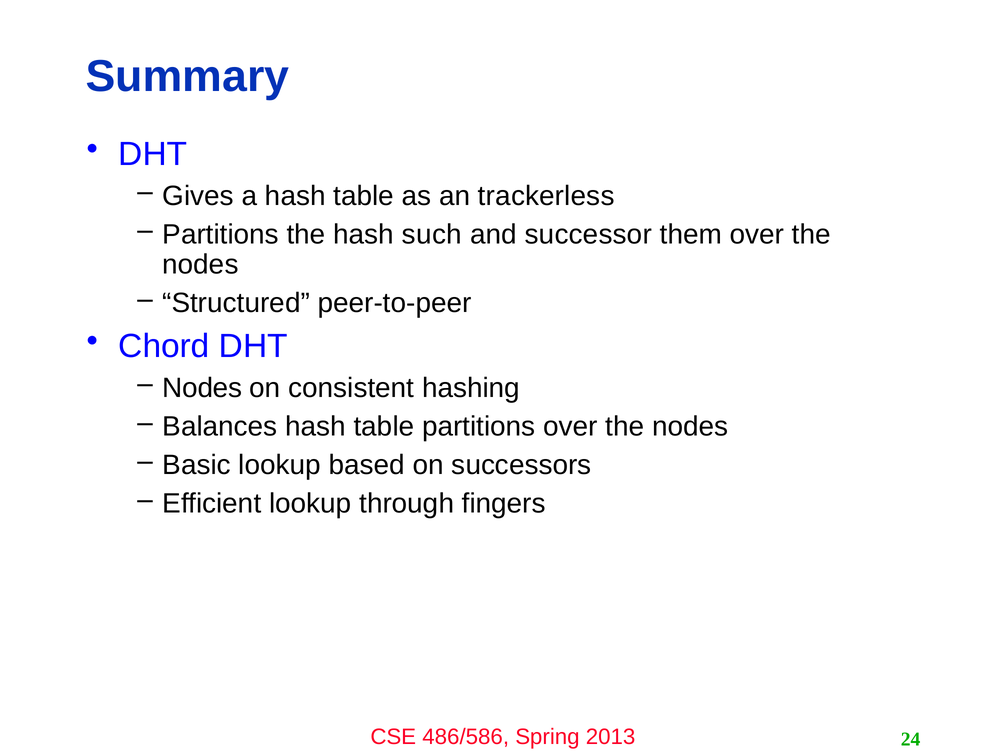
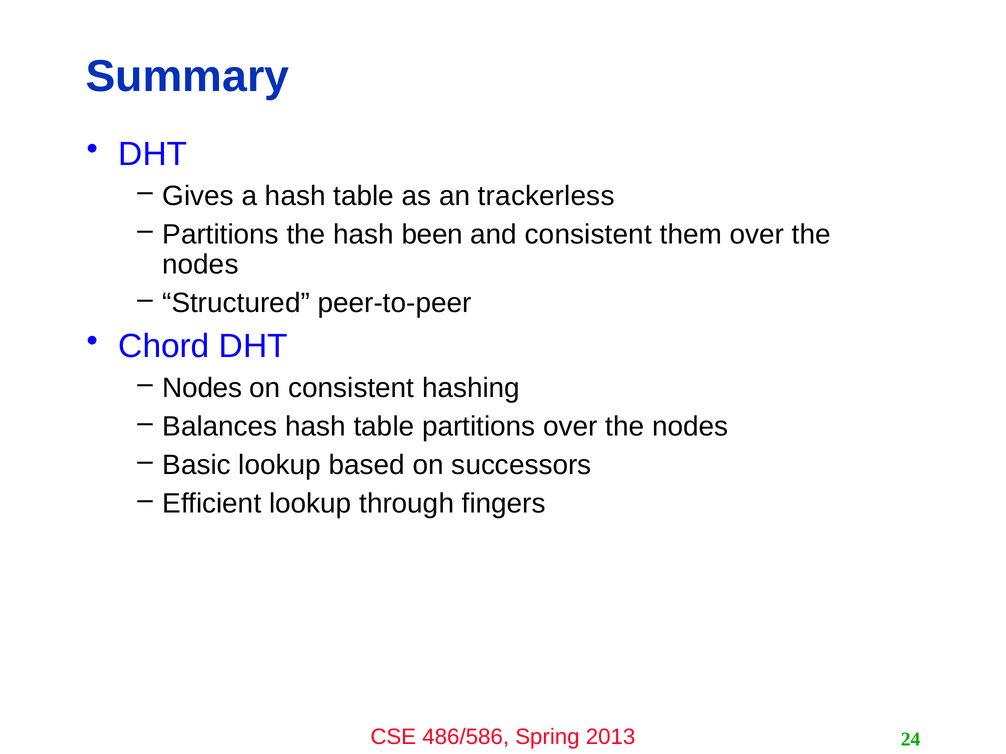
such: such -> been (432, 235)
and successor: successor -> consistent (588, 235)
